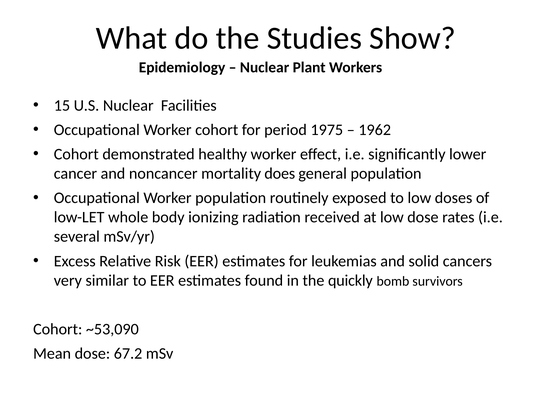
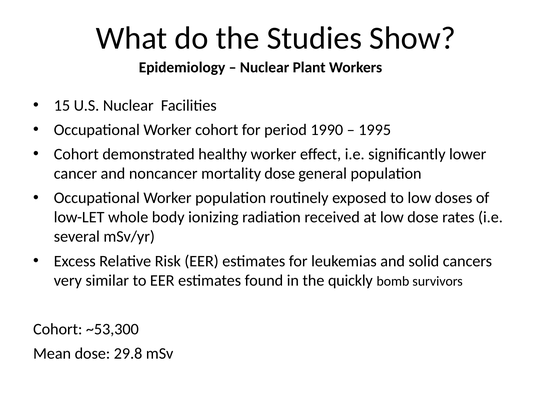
1975: 1975 -> 1990 (327, 130)
1962: 1962 -> 1995 (375, 130)
mortality does: does -> dose (280, 174)
~53,090: ~53,090 -> ~53,300 (112, 329)
67.2: 67.2 -> 29.8 (128, 354)
